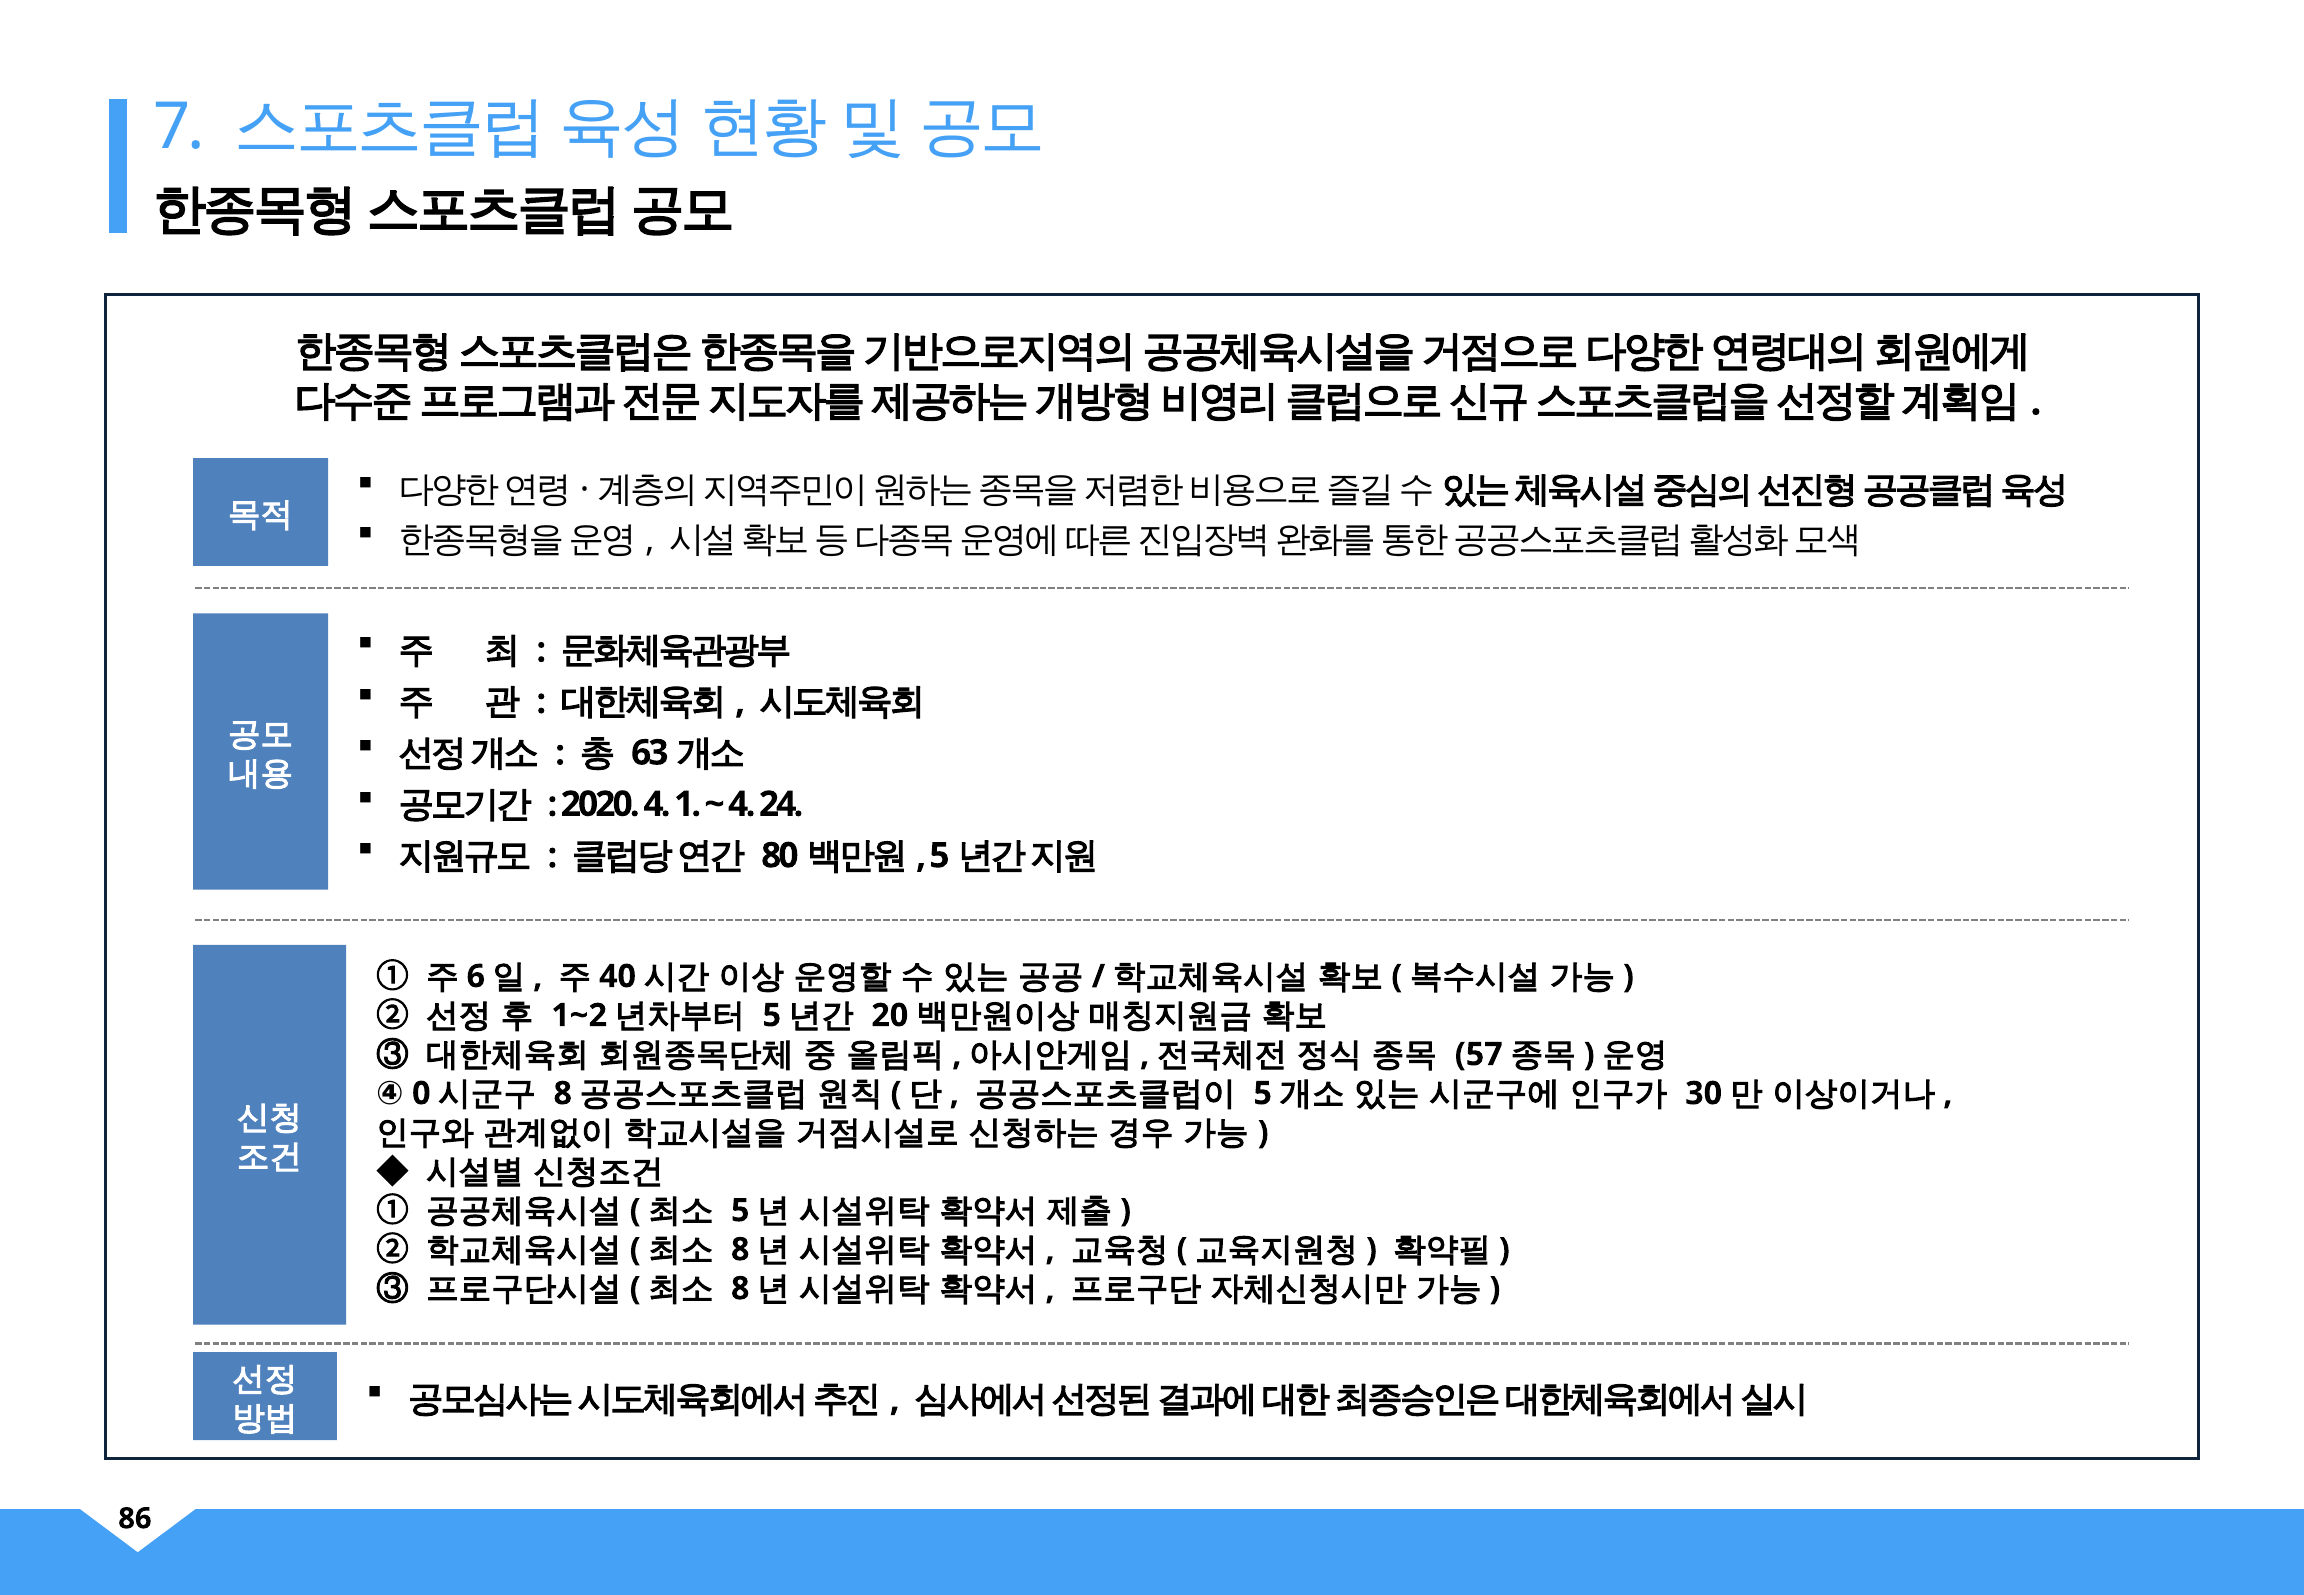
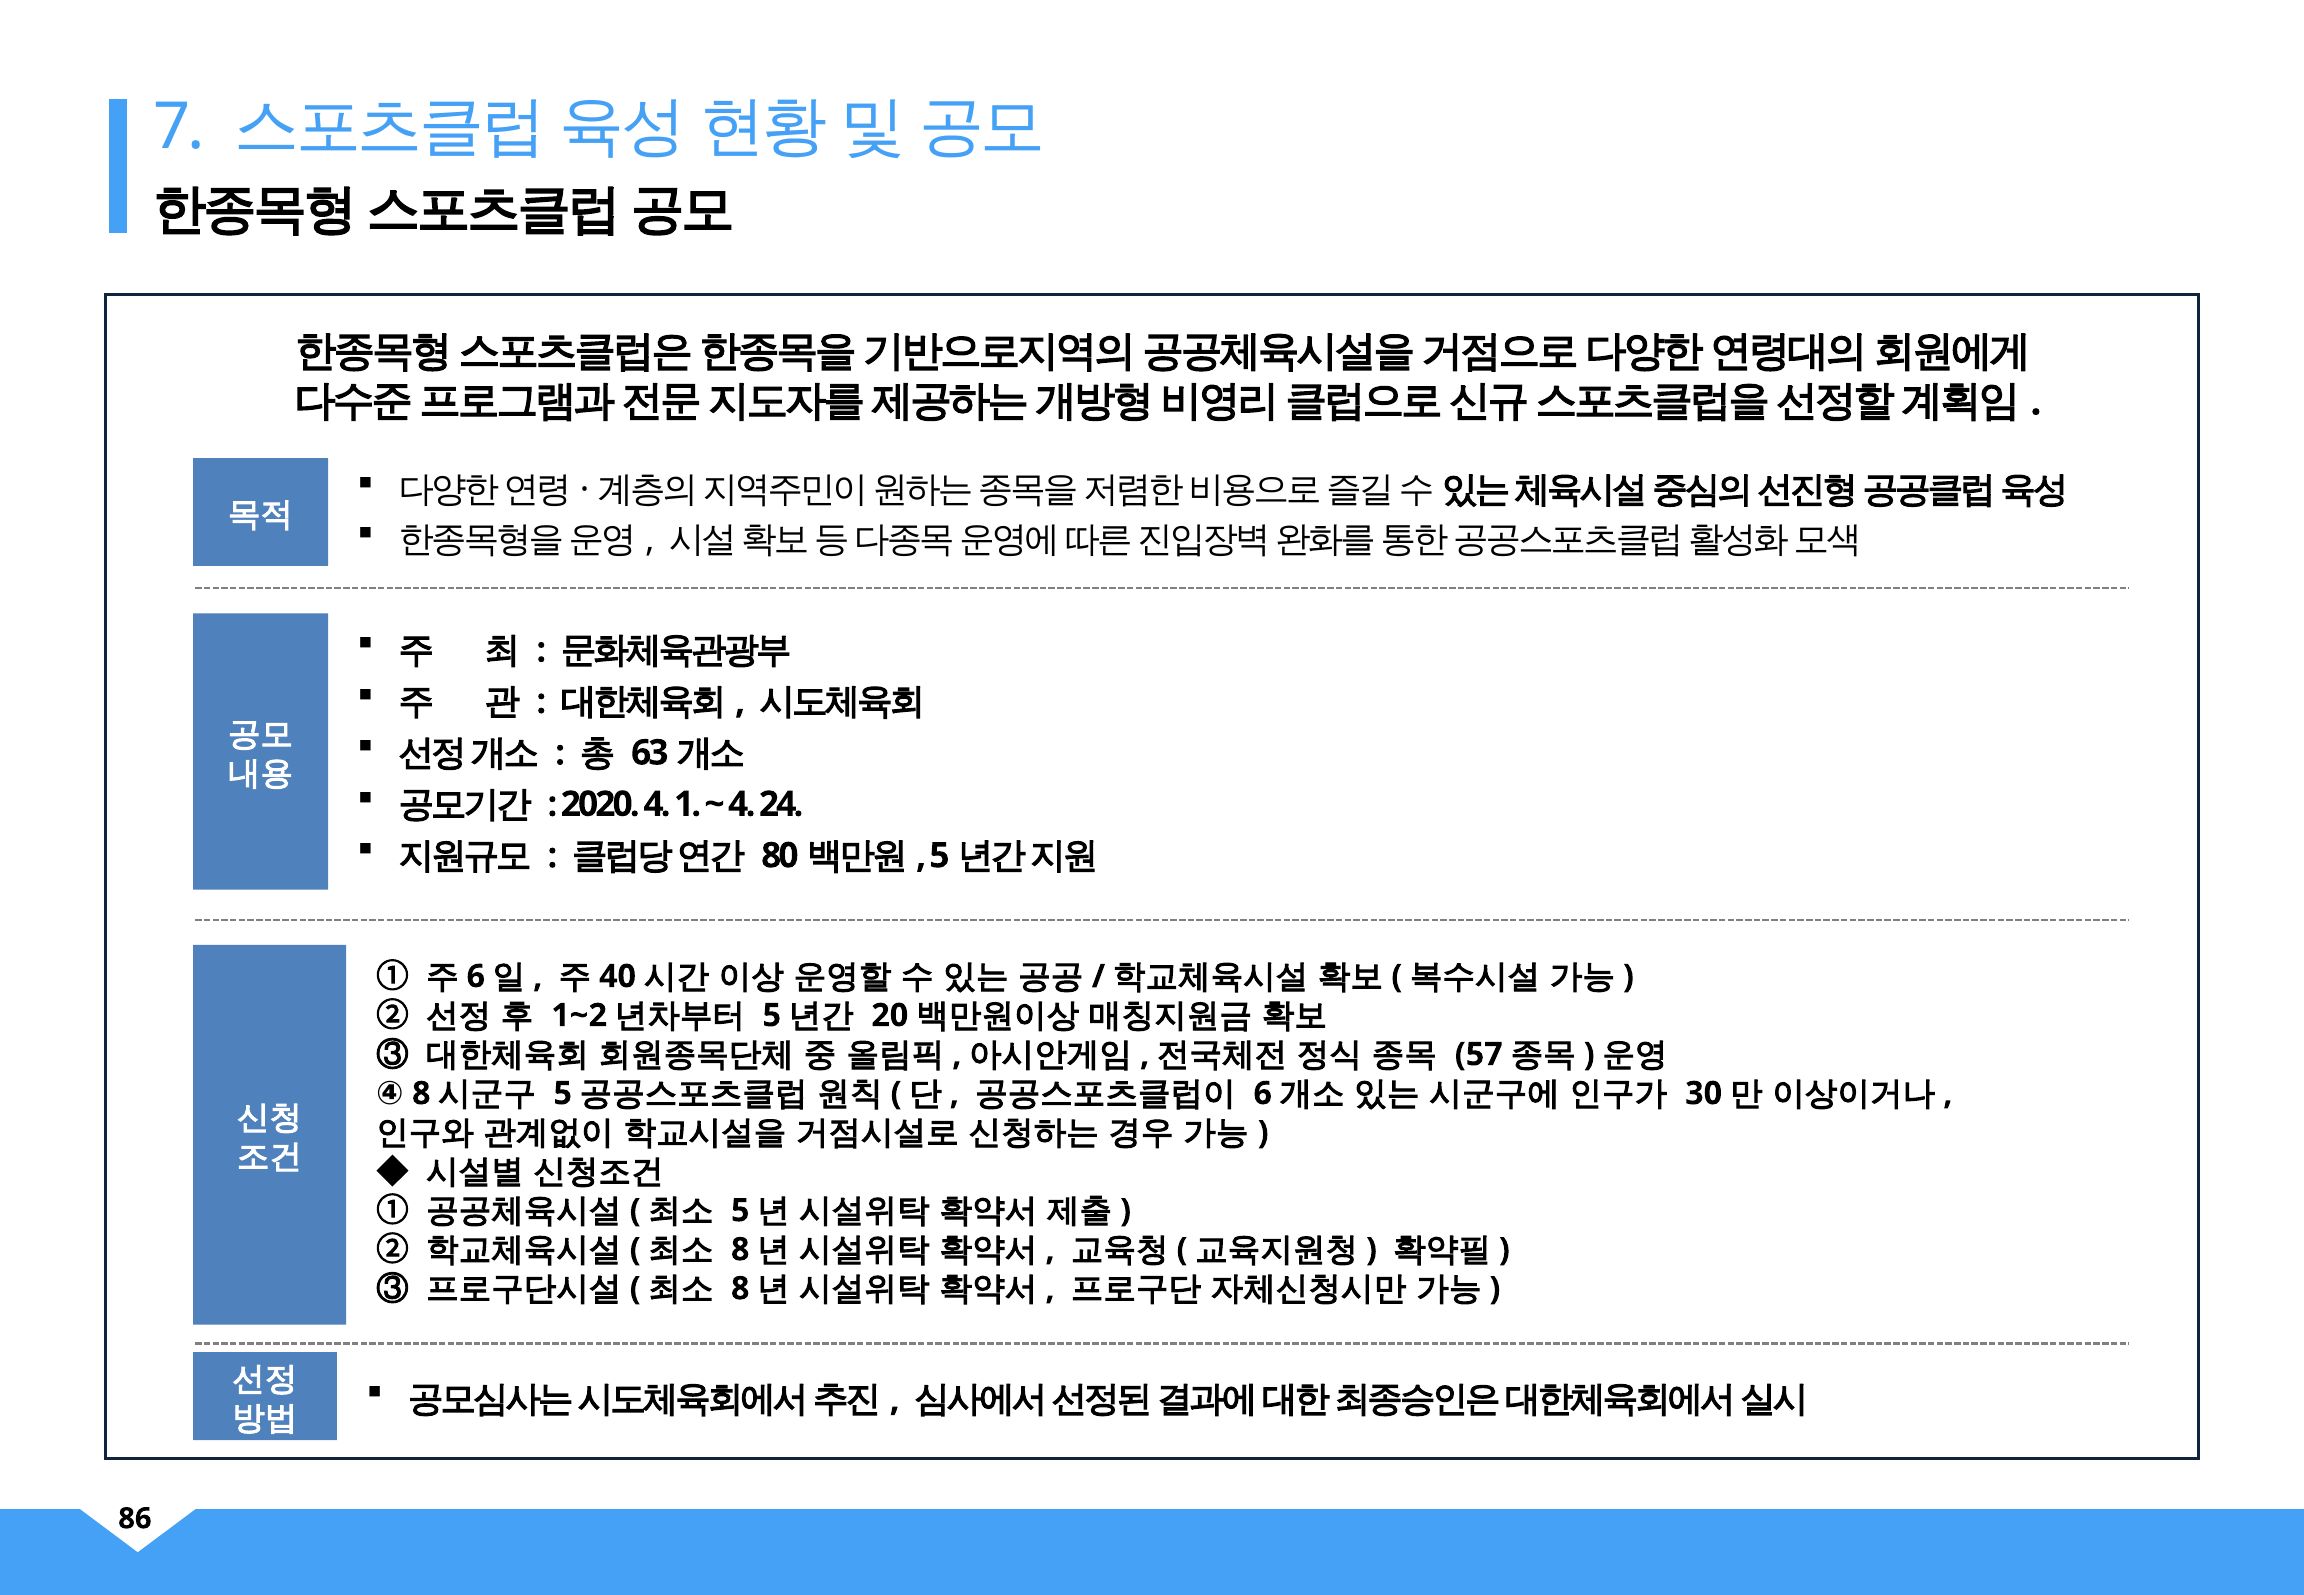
④ 0: 0 -> 8 (421, 1094)
8: 8 -> 5 (563, 1094)
5: 5 -> 6 (1263, 1094)
